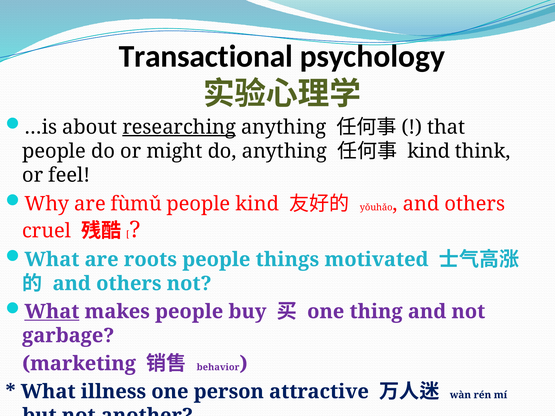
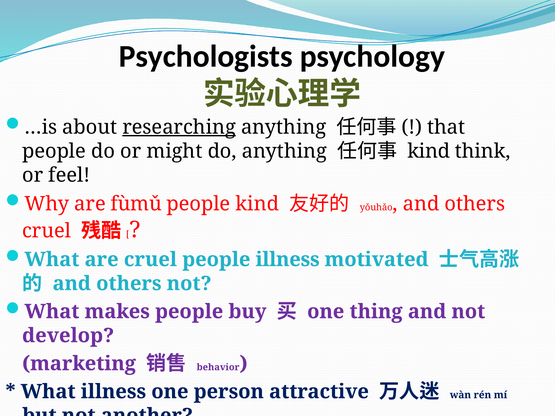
Transactional: Transactional -> Psychologists (206, 56)
are roots: roots -> cruel (150, 260)
people things: things -> illness (288, 260)
What underline: present -> none (52, 312)
garbage: garbage -> develop (68, 336)
